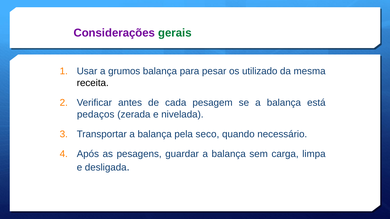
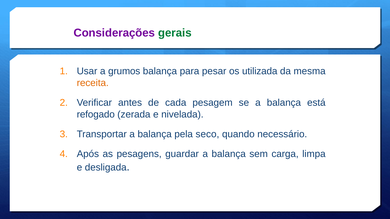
utilizado: utilizado -> utilizada (260, 71)
receita colour: black -> orange (93, 83)
pedaços: pedaços -> refogado (96, 115)
